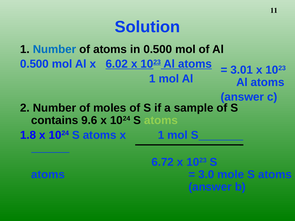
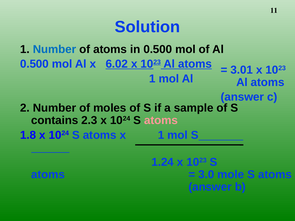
9.6: 9.6 -> 2.3 (89, 121)
atoms colour: light green -> pink (161, 121)
6.72: 6.72 -> 1.24 (163, 162)
